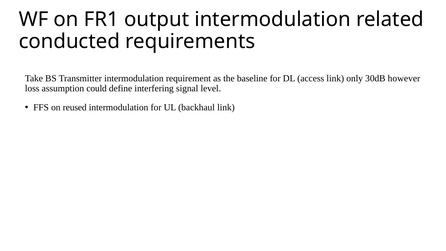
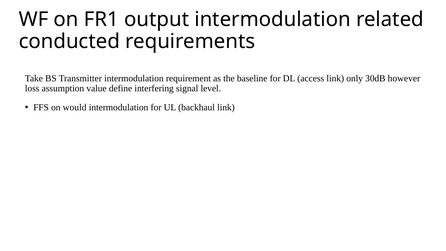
could: could -> value (97, 88)
reused: reused -> would (75, 107)
